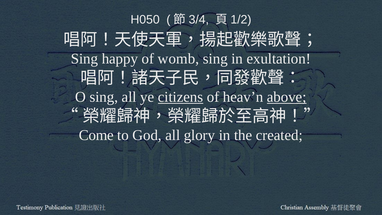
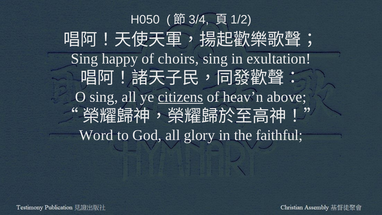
womb: womb -> choirs (178, 59)
above underline: present -> none (287, 97)
Come: Come -> Word (96, 135)
created: created -> faithful (279, 135)
